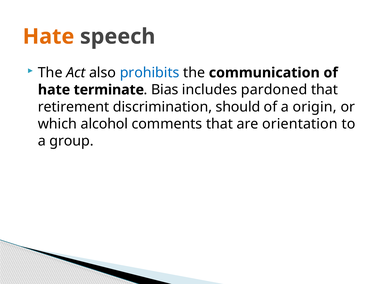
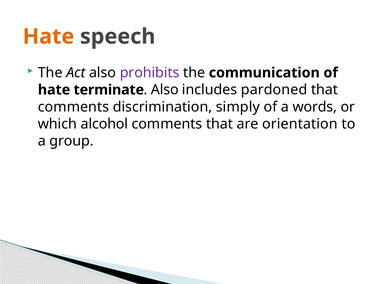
prohibits colour: blue -> purple (150, 73)
Bias: Bias -> Also (165, 90)
retirement: retirement -> comments (73, 107)
should: should -> simply (238, 107)
origin: origin -> words (315, 107)
